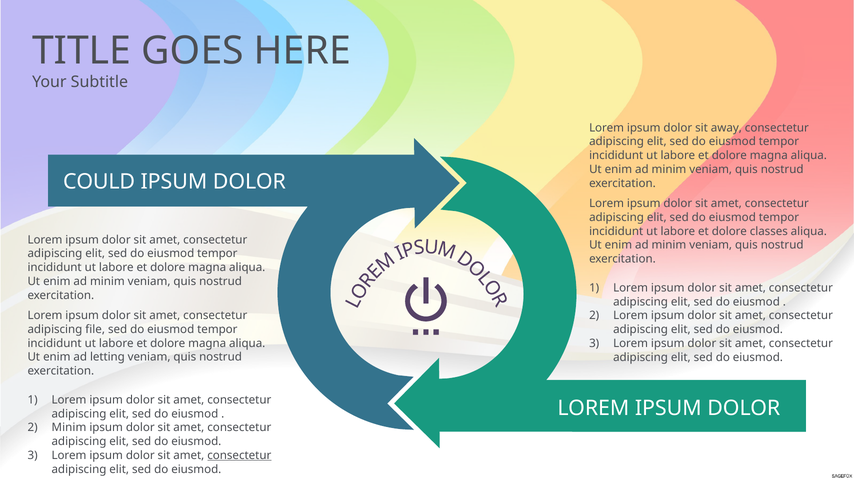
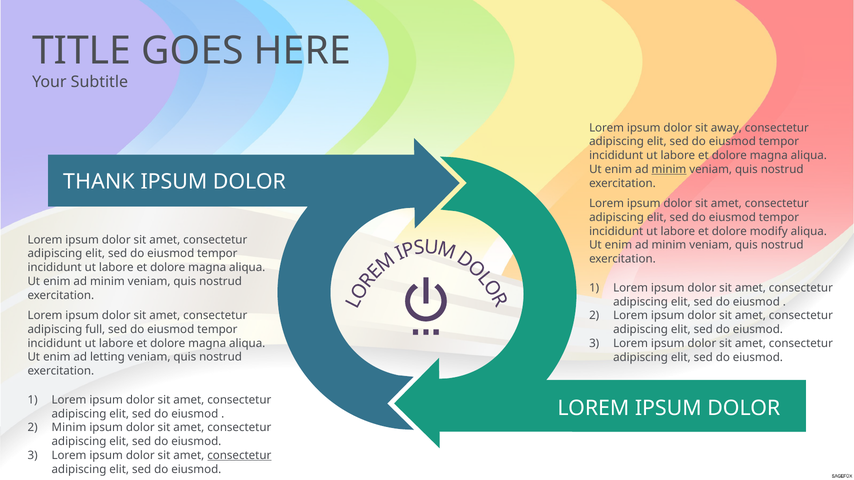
minim underline: none -> present (669, 169)
COULD: COULD -> THANK (99, 182)
classes: classes -> modify (769, 231)
file: file -> full (95, 330)
